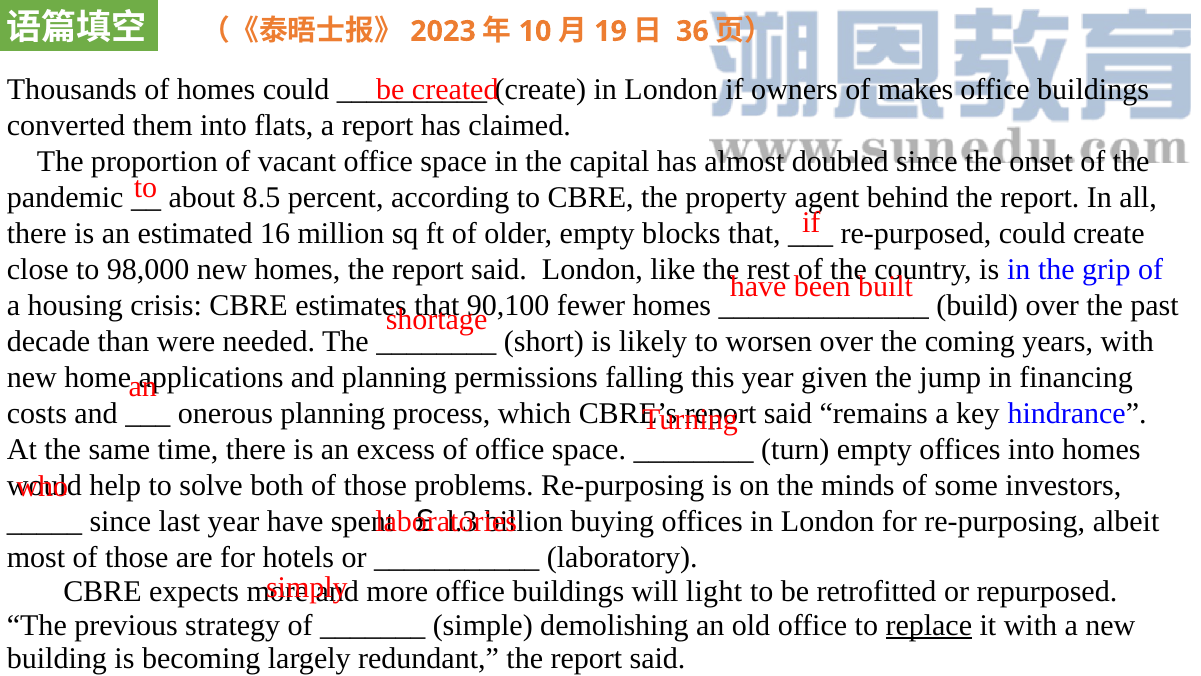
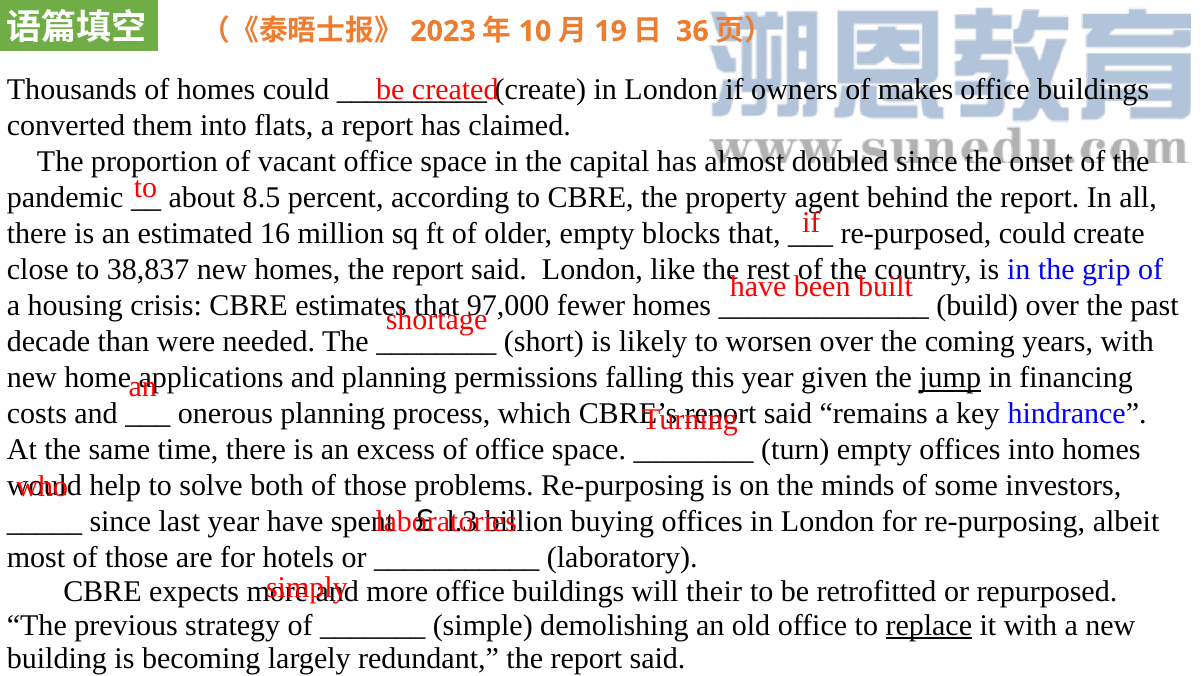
98,000: 98,000 -> 38,837 (148, 269)
90,100: 90,100 -> 97,000 (508, 305)
jump underline: none -> present (950, 378)
light: light -> their (714, 591)
